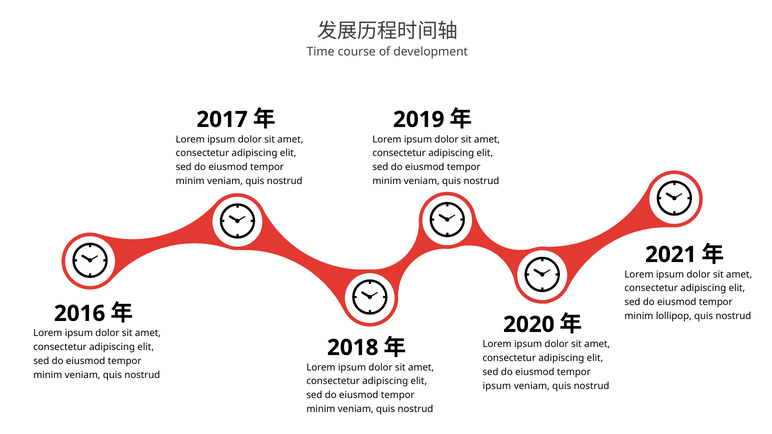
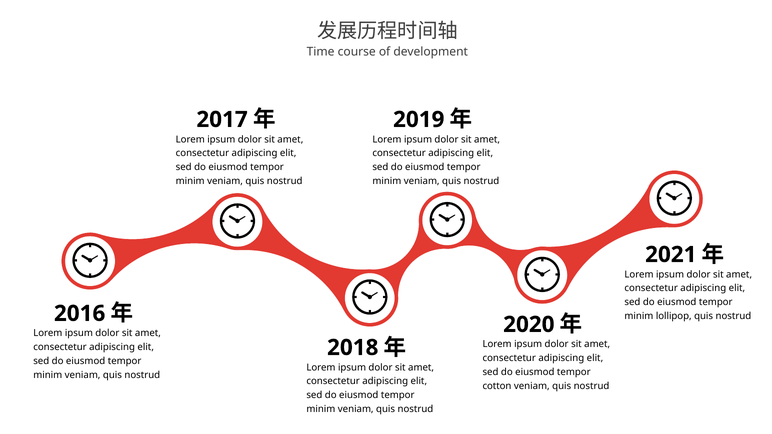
ipsum: ipsum -> cotton (497, 386)
